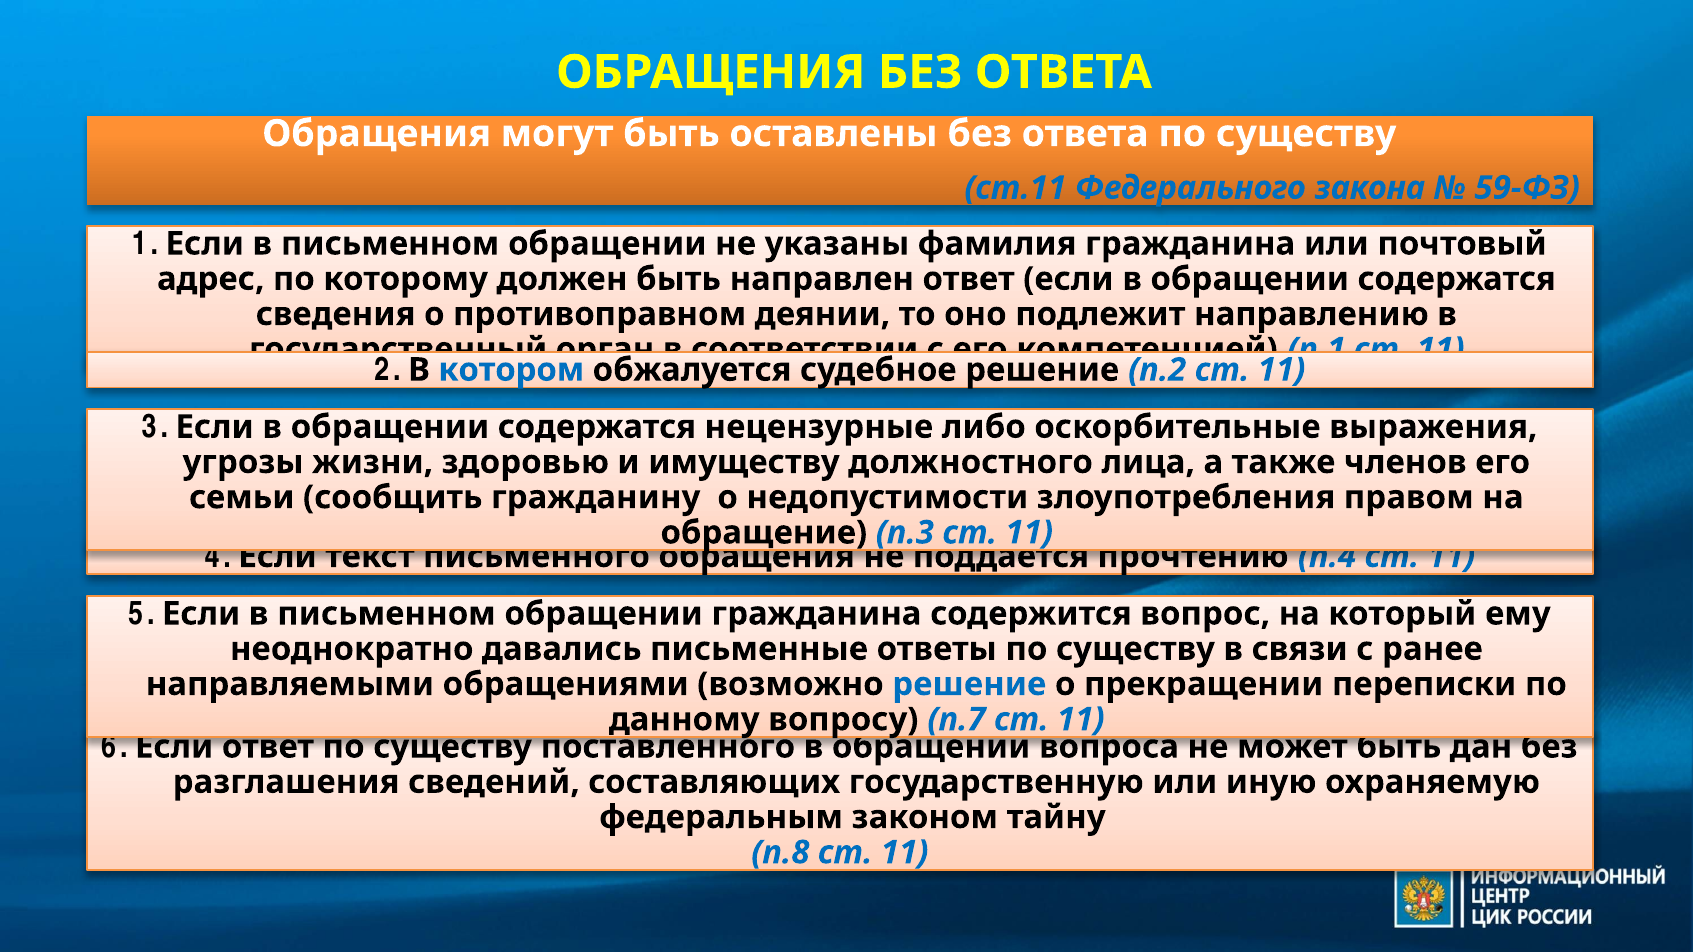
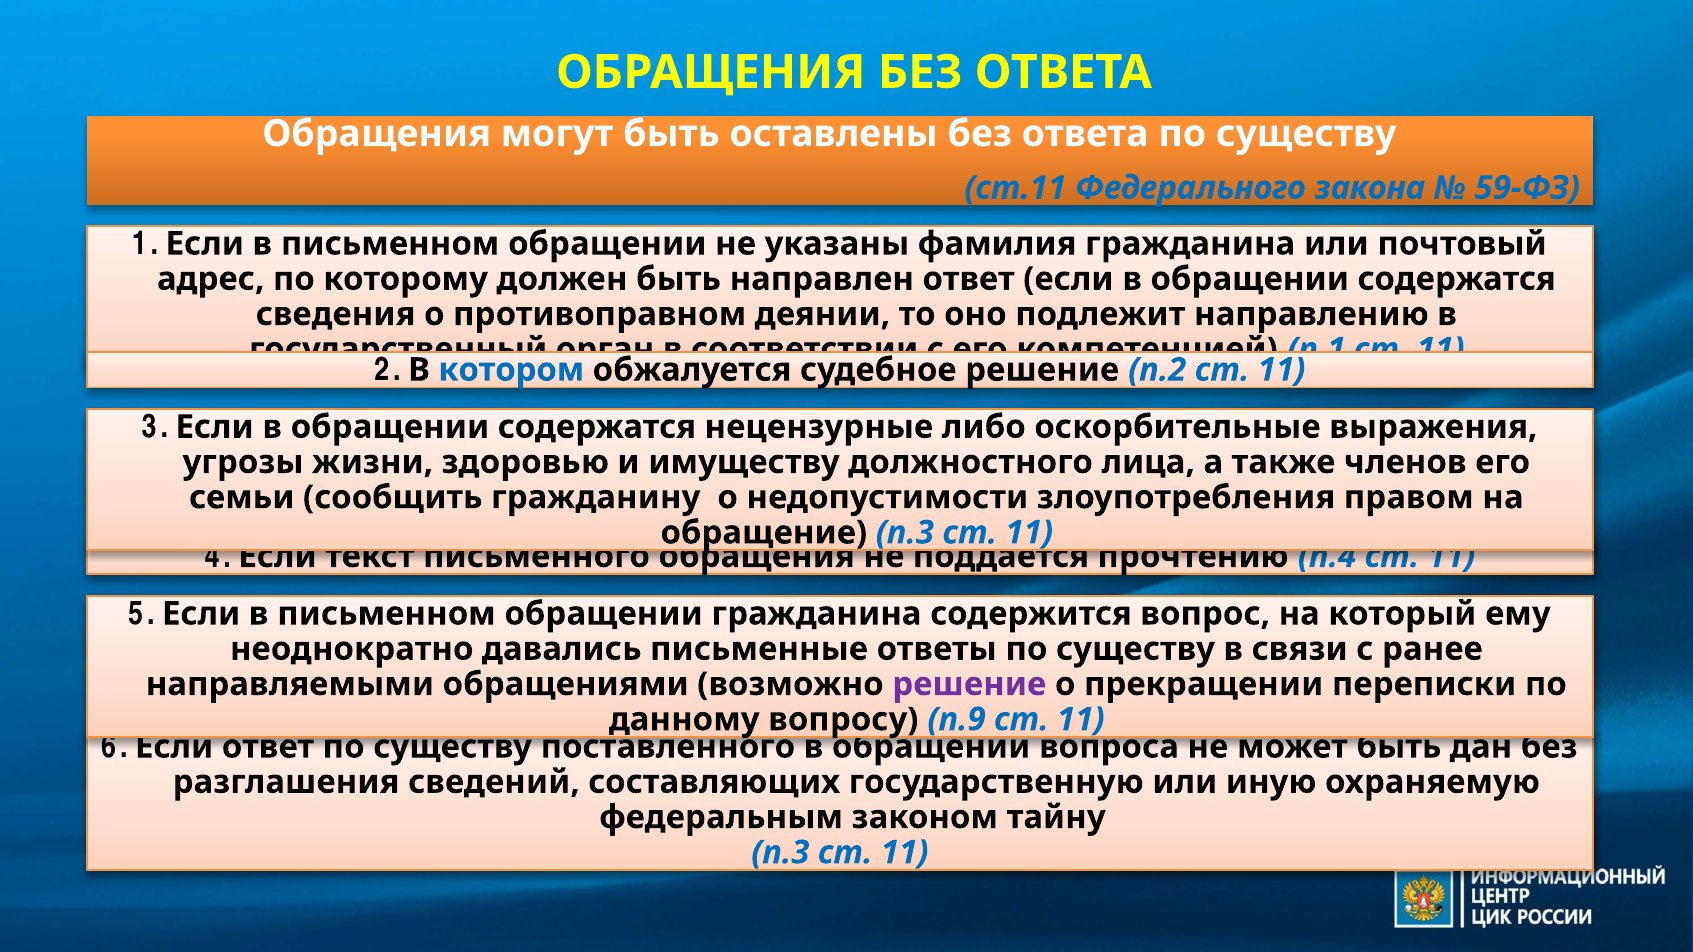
решение colour: blue -> purple (969, 684)
п.7: п.7 -> п.9 (957, 720)
п.8: п.8 -> п.3 (780, 853)
